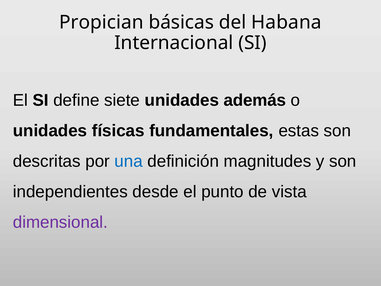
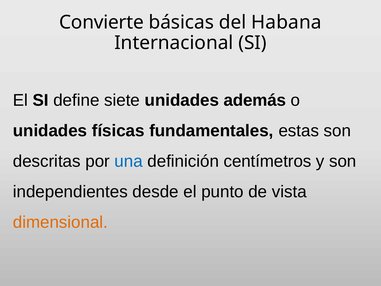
Propician: Propician -> Convierte (101, 22)
magnitudes: magnitudes -> centímetros (267, 161)
dimensional colour: purple -> orange (60, 222)
